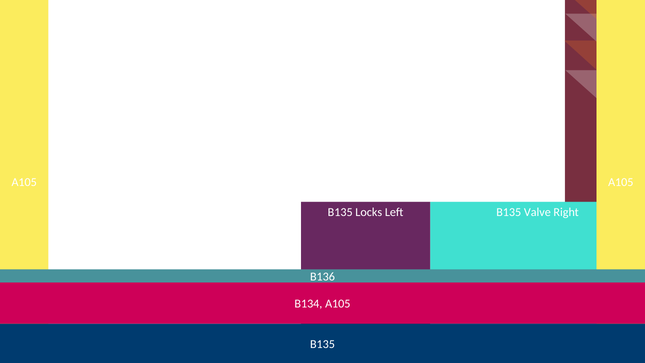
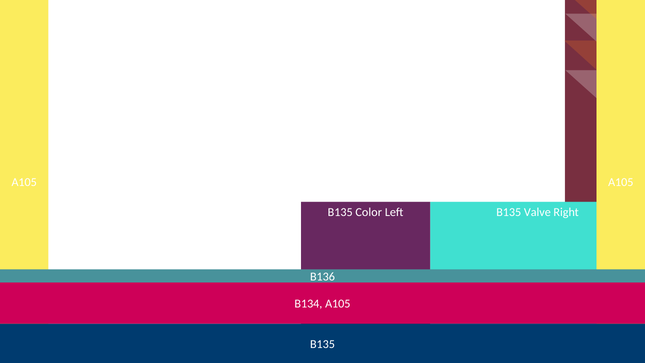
Locks: Locks -> Color (369, 212)
